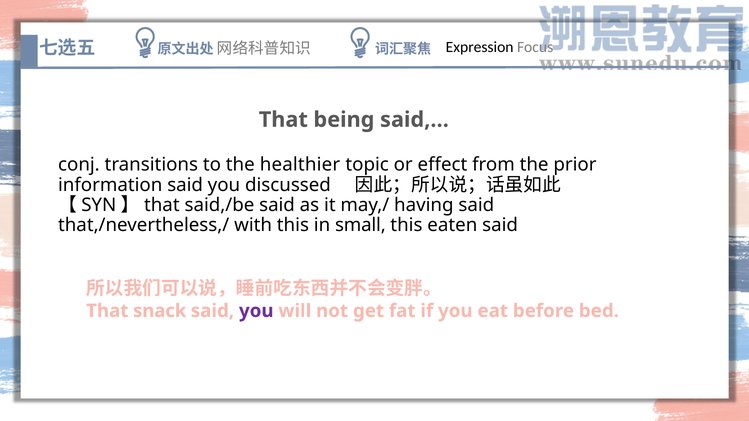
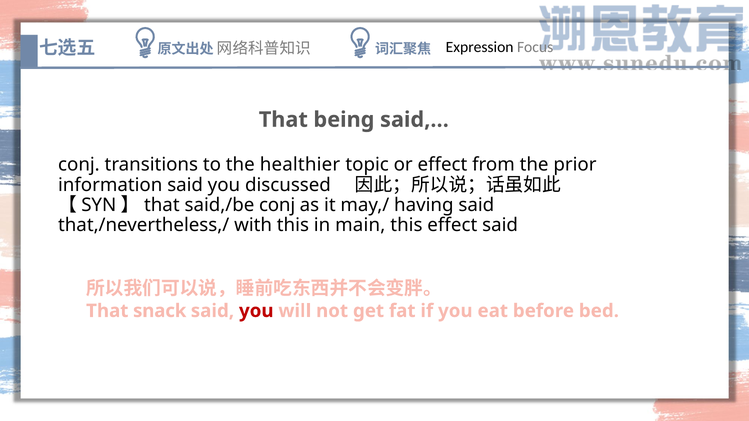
said,/be said: said -> conj (277, 205)
small: small -> main (360, 225)
this eaten: eaten -> effect (452, 225)
you colour: purple -> red (256, 311)
